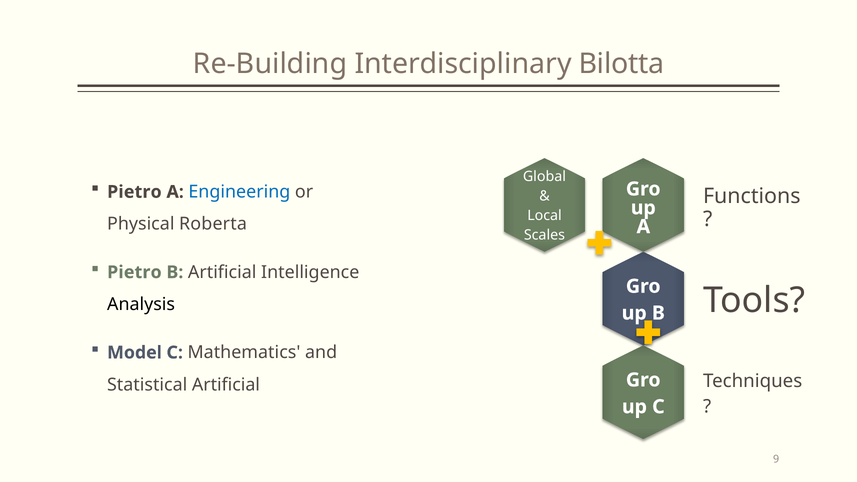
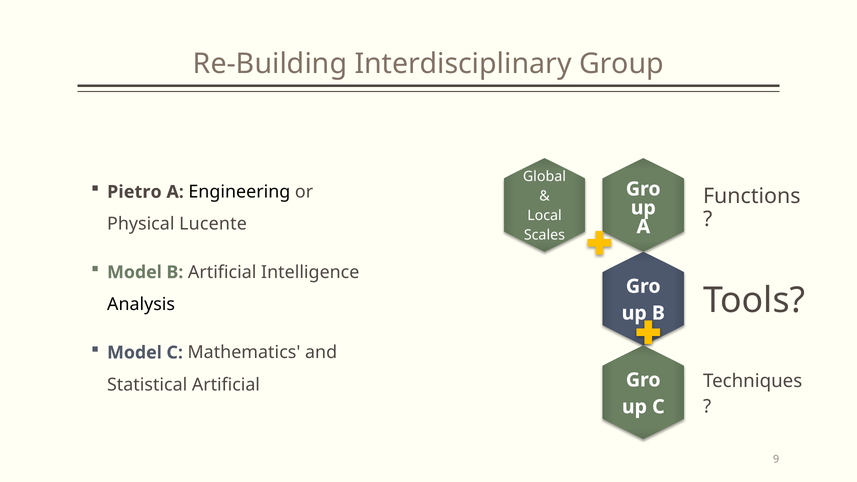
Bilotta: Bilotta -> Group (621, 64)
Engineering colour: blue -> black (239, 192)
Roberta: Roberta -> Lucente (213, 224)
Pietro: Pietro -> Model (135, 272)
